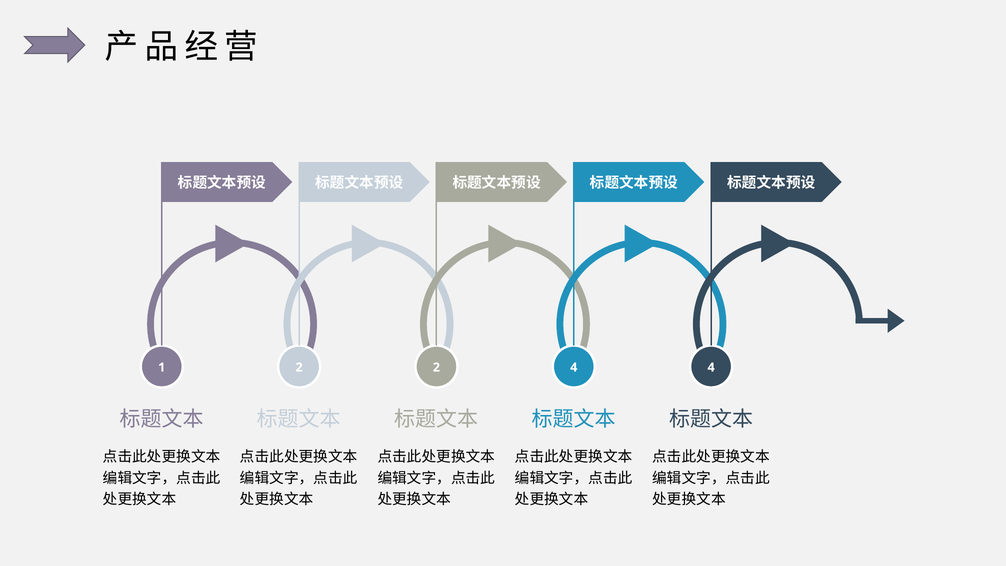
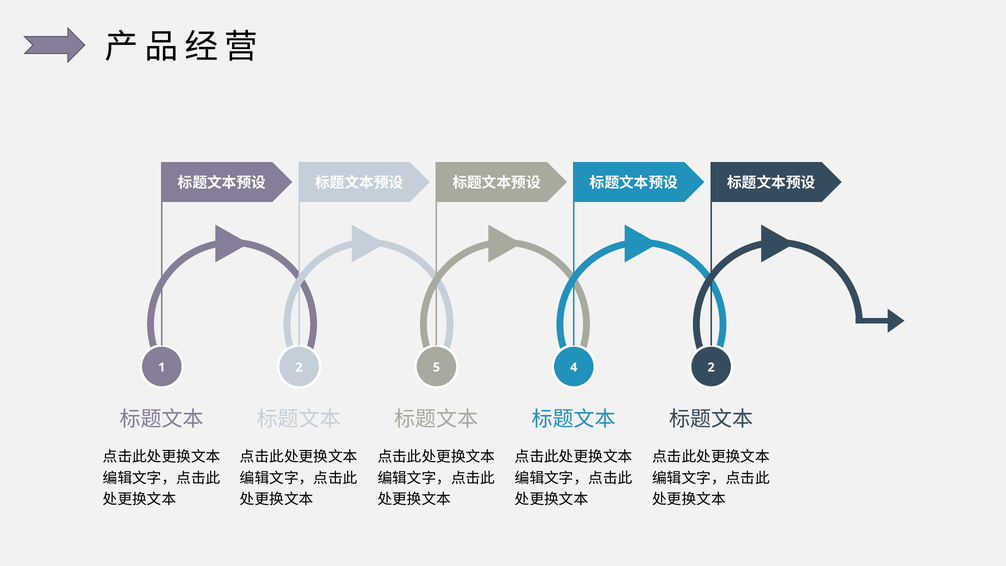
2 2: 2 -> 5 (436, 367)
4 4: 4 -> 2 (711, 367)
